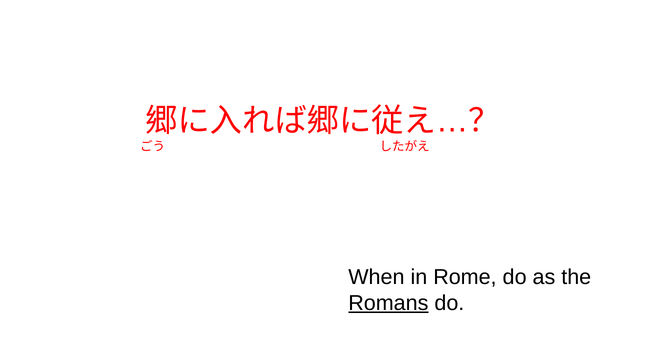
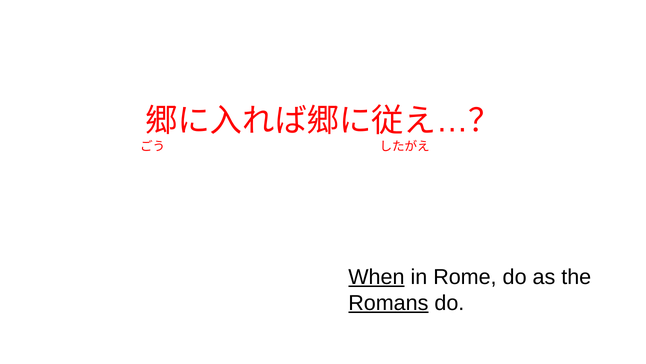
When underline: none -> present (376, 277)
